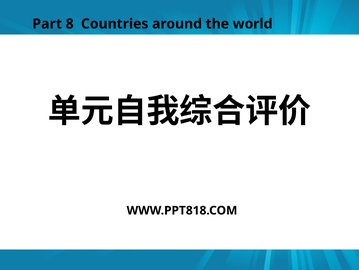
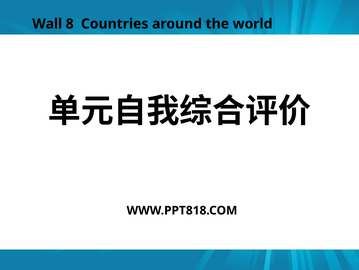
Part: Part -> Wall (47, 24)
